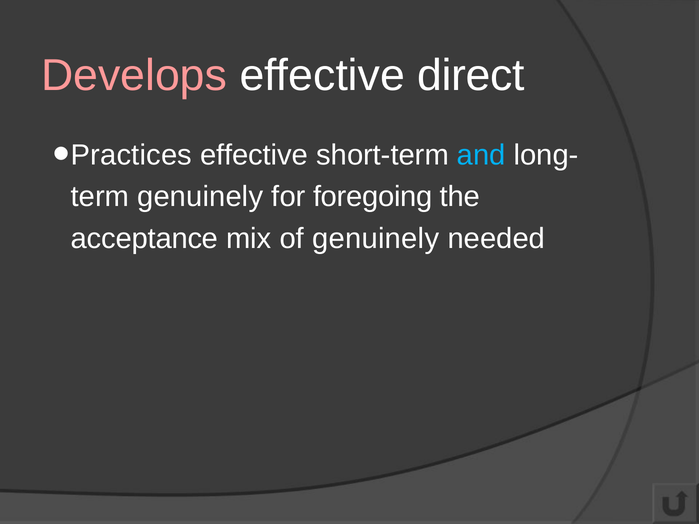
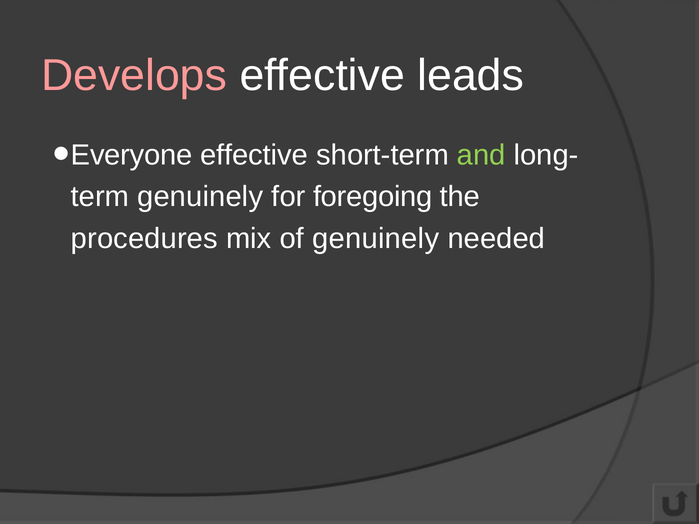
direct: direct -> leads (471, 76)
Practices: Practices -> Everyone (132, 155)
and colour: light blue -> light green (481, 155)
acceptance: acceptance -> procedures (144, 239)
